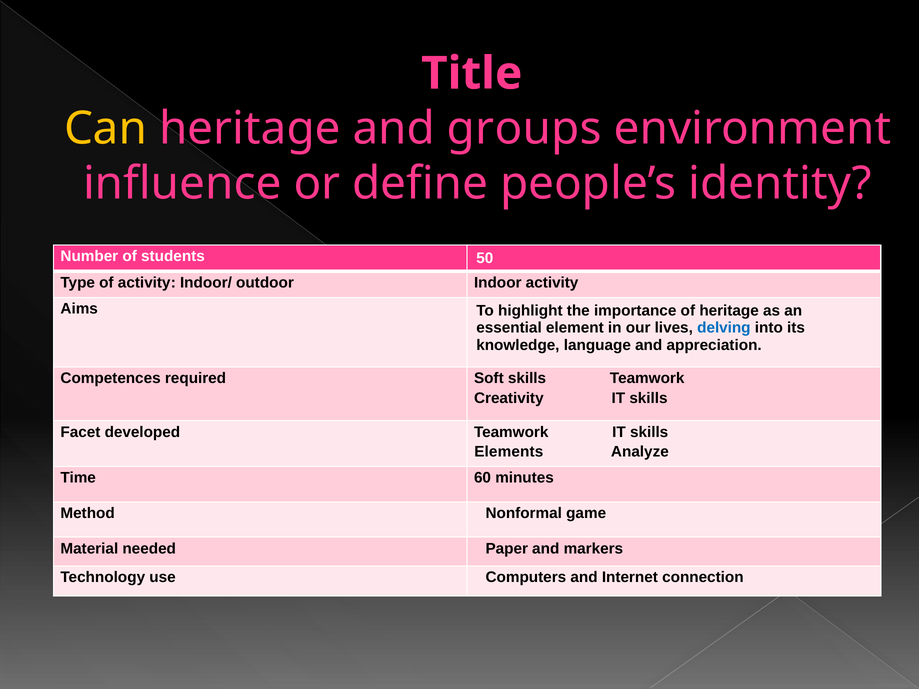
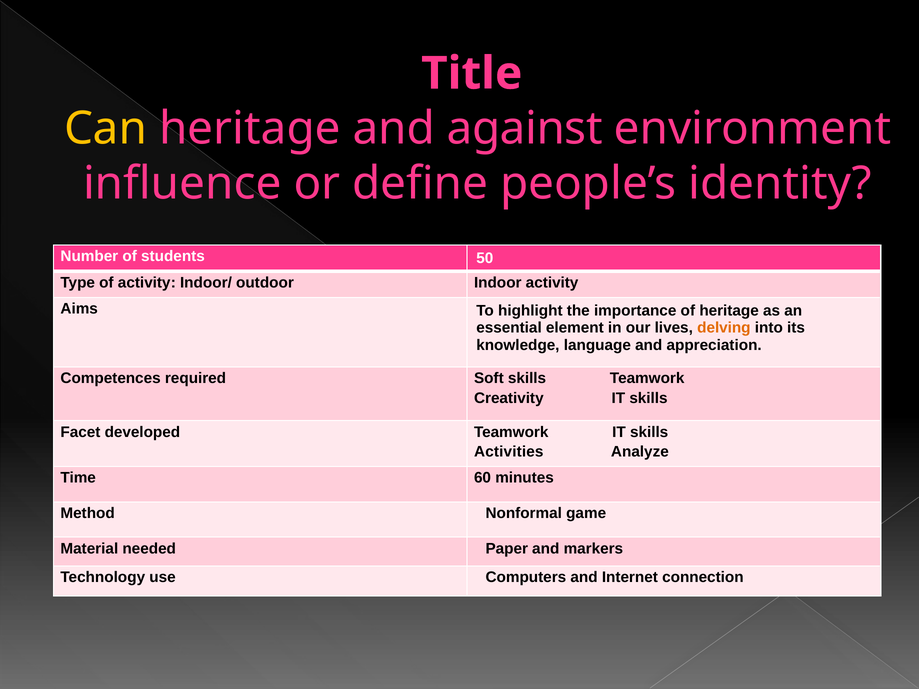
groups: groups -> against (525, 129)
delving colour: blue -> orange (724, 328)
Elements: Elements -> Activities (509, 452)
